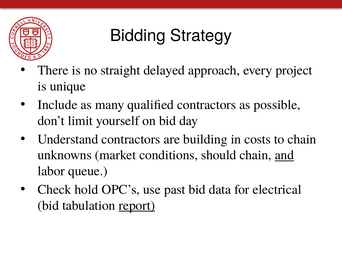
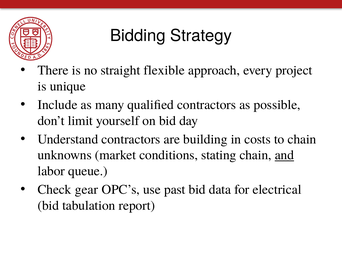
delayed: delayed -> flexible (164, 70)
should: should -> stating (219, 155)
hold: hold -> gear (86, 190)
report underline: present -> none (137, 206)
